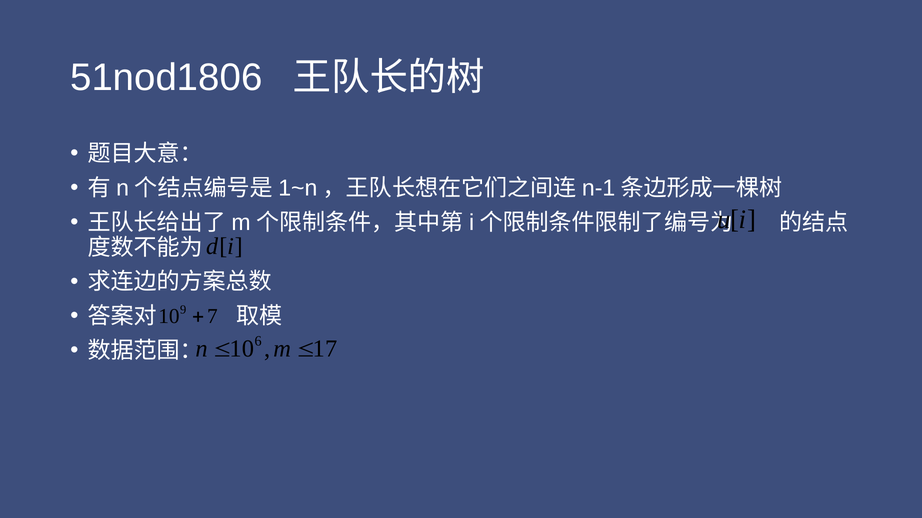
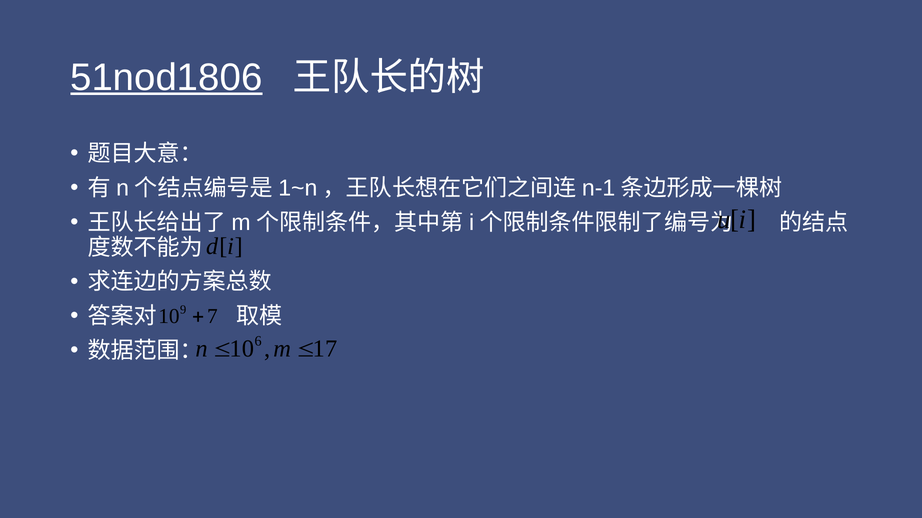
51nod1806 underline: none -> present (166, 77)
